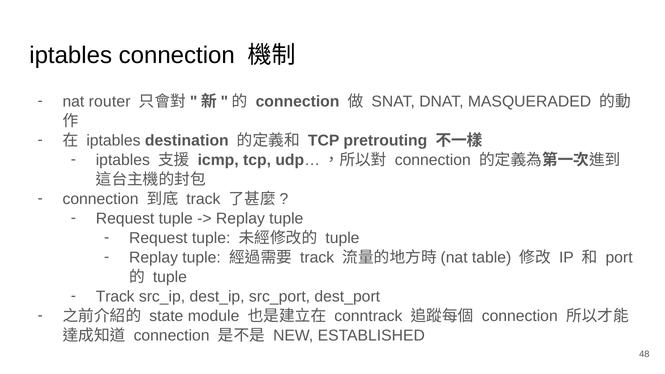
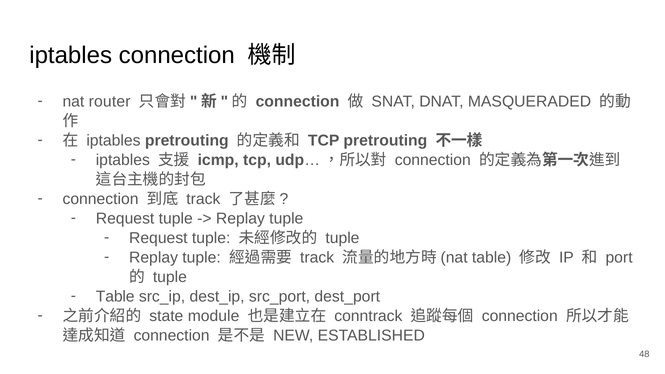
iptables destination: destination -> pretrouting (187, 141)
Track: Track -> Table (115, 297)
